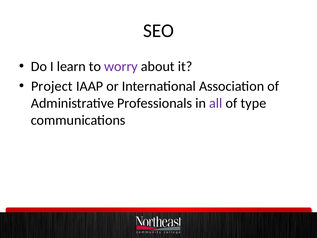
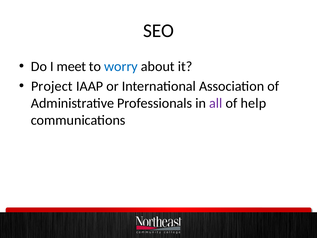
learn: learn -> meet (71, 67)
worry colour: purple -> blue (121, 67)
type: type -> help (253, 103)
